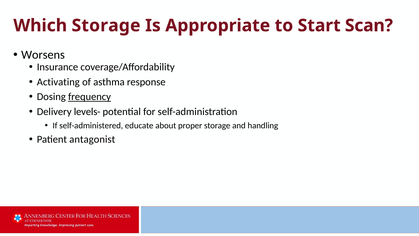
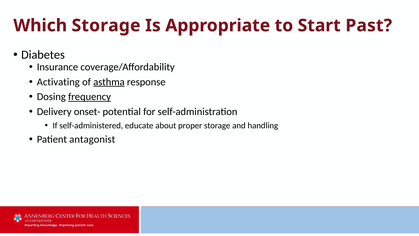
Scan: Scan -> Past (369, 26)
Worsens: Worsens -> Diabetes (43, 55)
asthma underline: none -> present (109, 82)
levels-: levels- -> onset- (87, 111)
